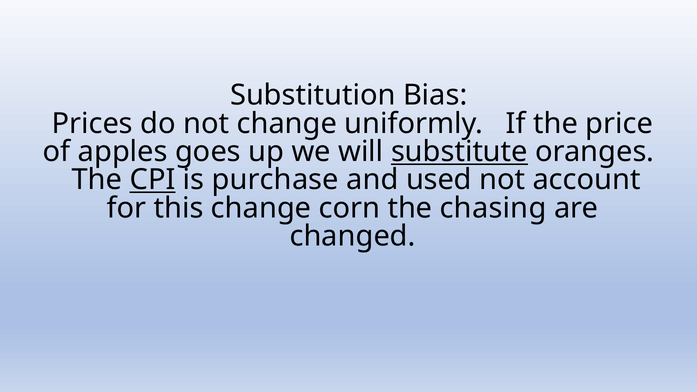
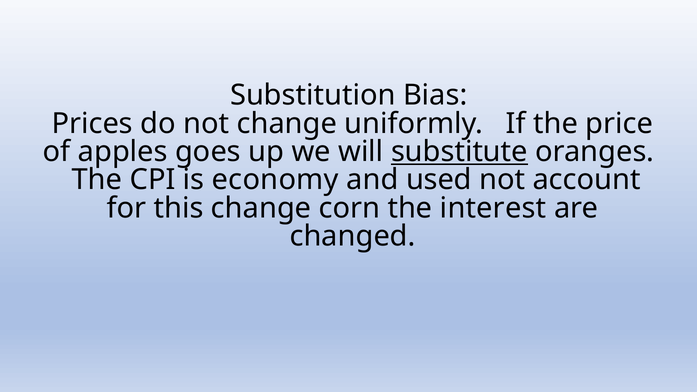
CPI underline: present -> none (153, 180)
purchase: purchase -> economy (275, 180)
chasing: chasing -> interest (493, 208)
